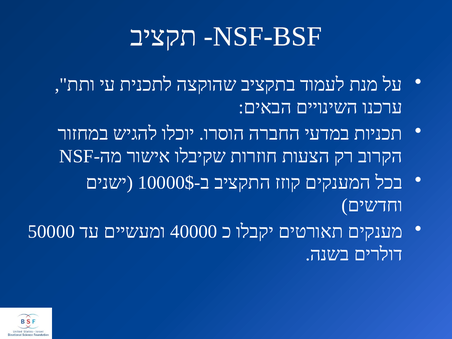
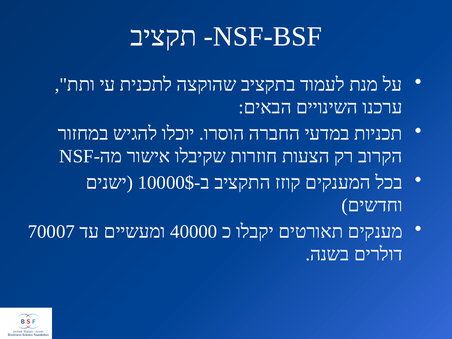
50000: 50000 -> 70007 (51, 232)
